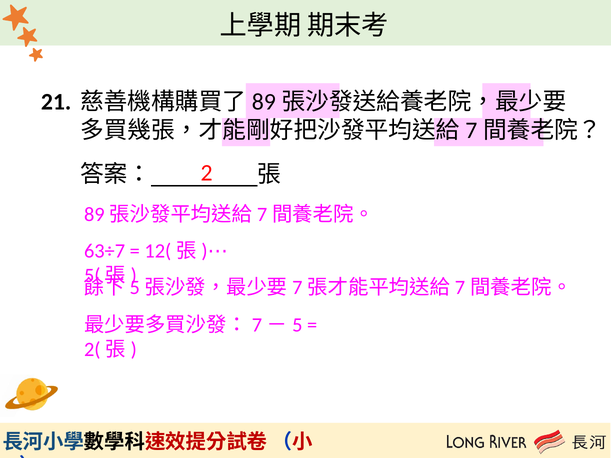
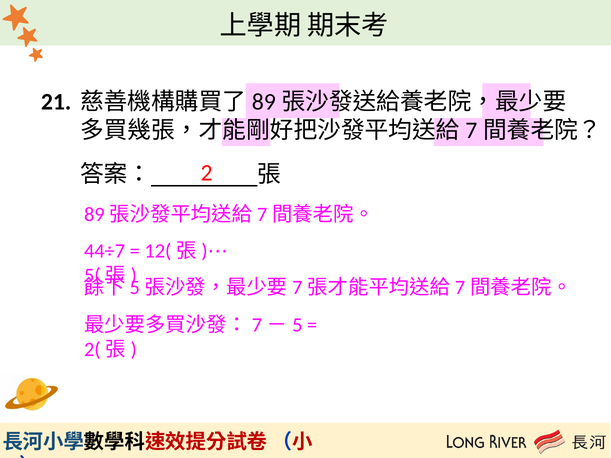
63÷7: 63÷7 -> 44÷7 (105, 251)
